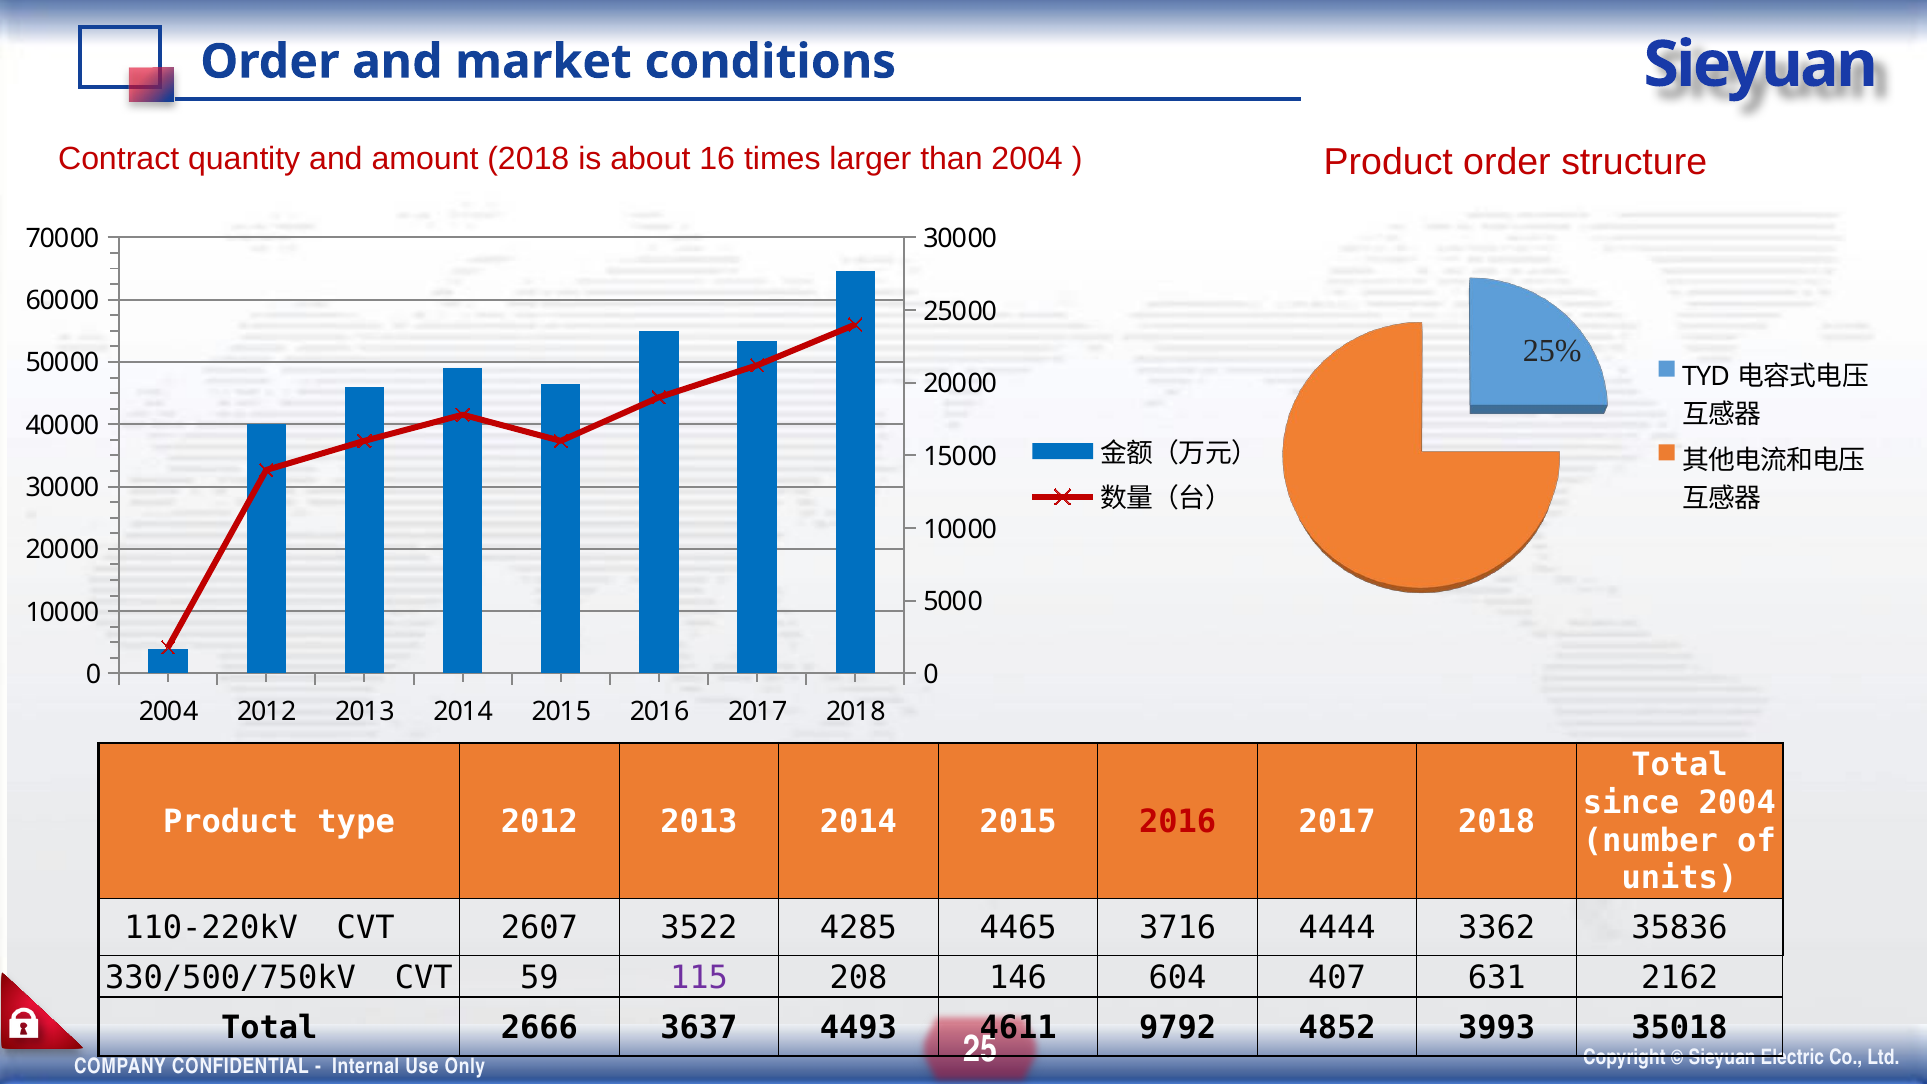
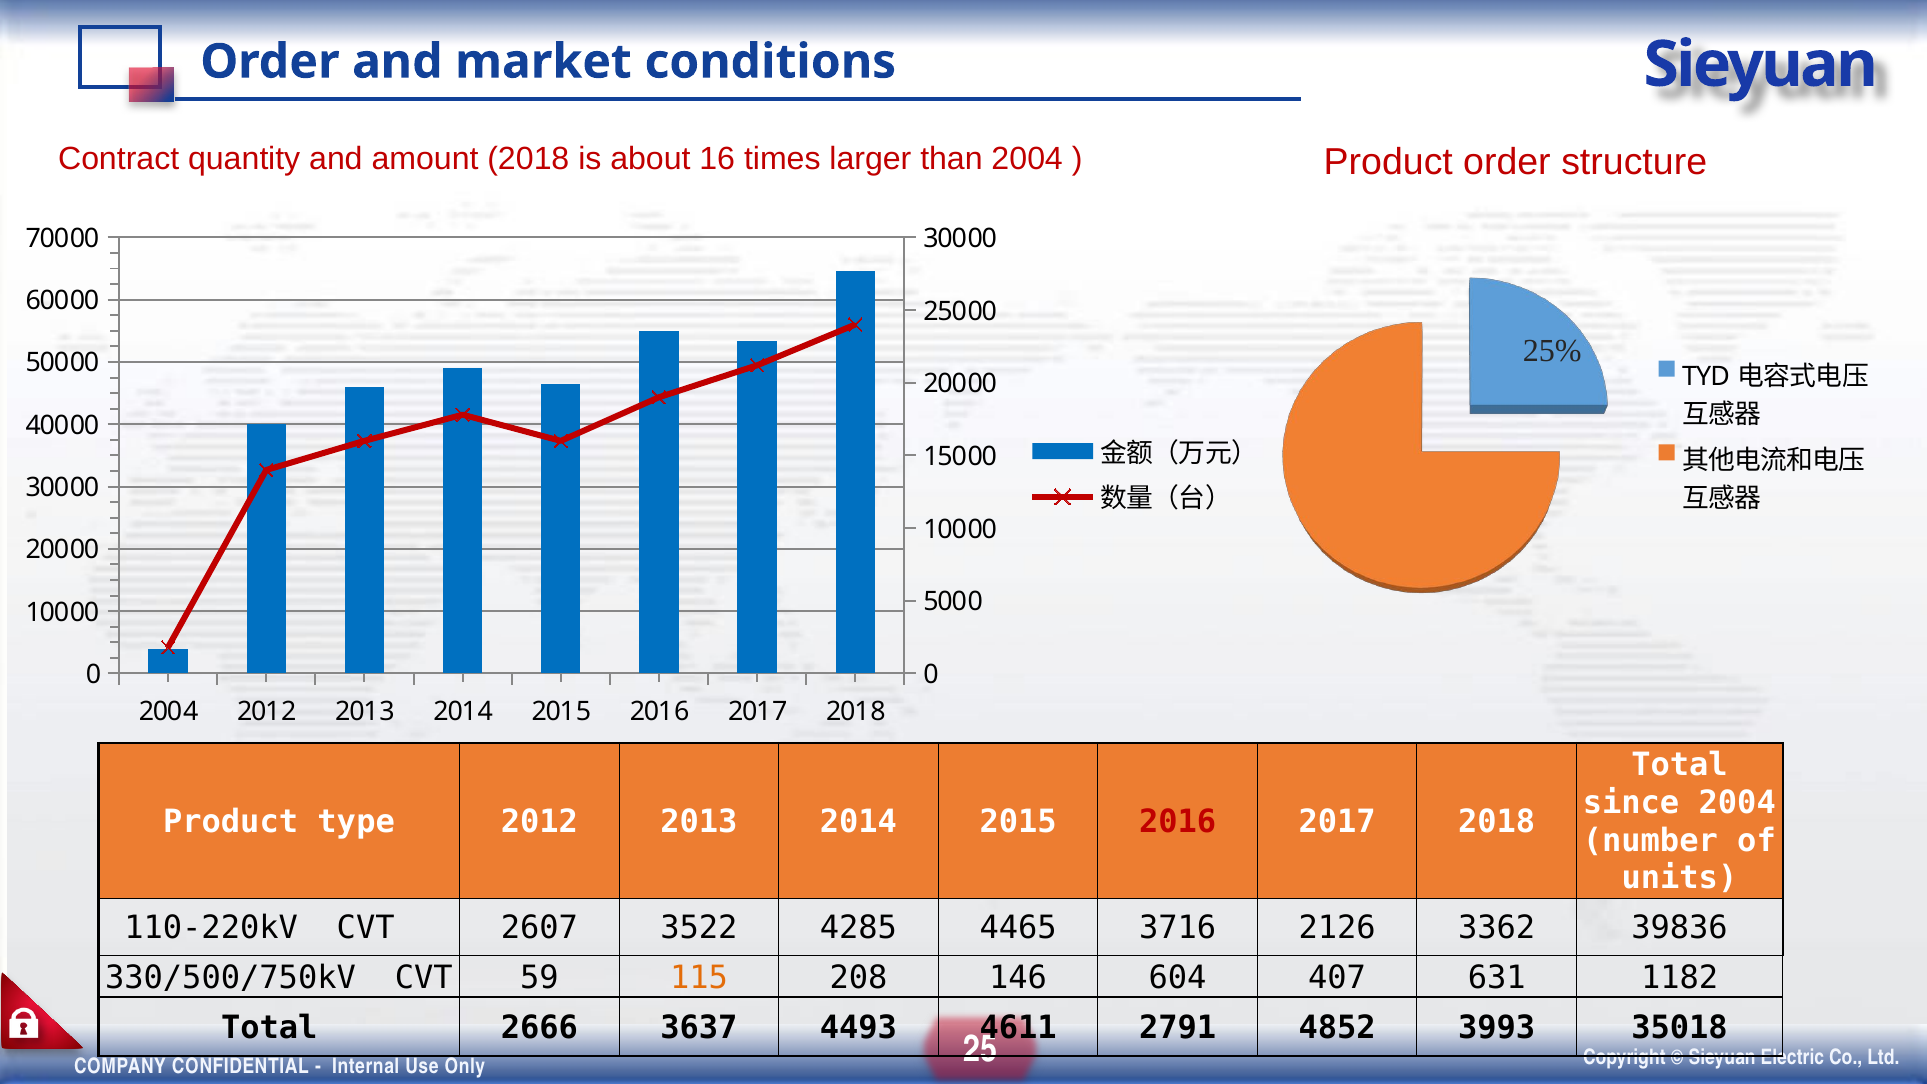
4444: 4444 -> 2126 (1337, 928)
35836: 35836 -> 39836 (1679, 928)
115 colour: purple -> orange (699, 978)
2162: 2162 -> 1182 (1680, 978)
9792: 9792 -> 2791 (1178, 1028)
